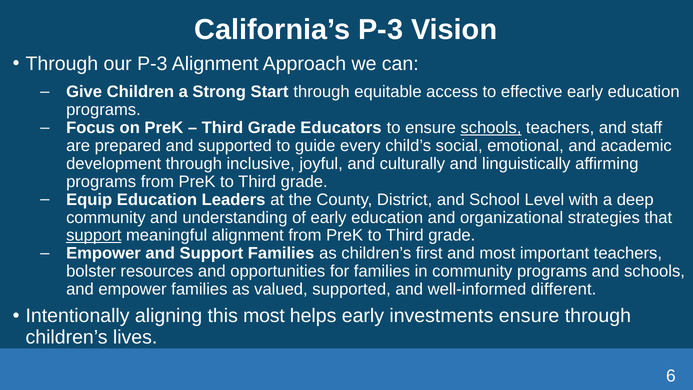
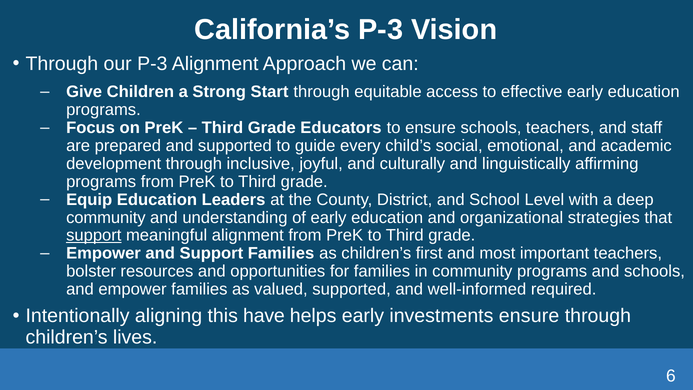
schools underline: present -> none (491, 128)
different: different -> required (564, 289)
this most: most -> have (264, 316)
